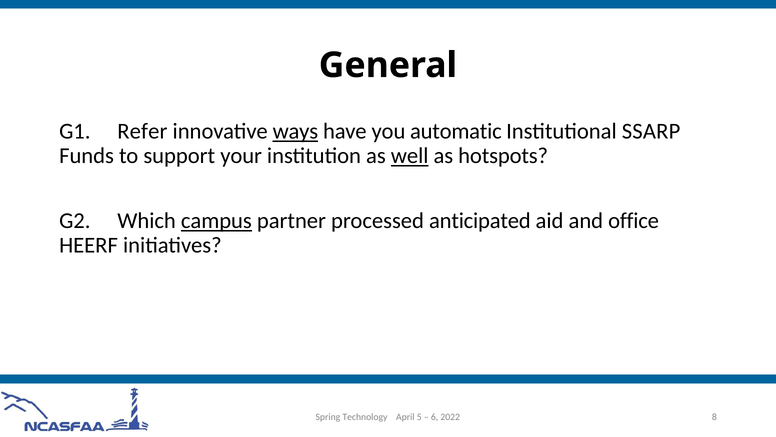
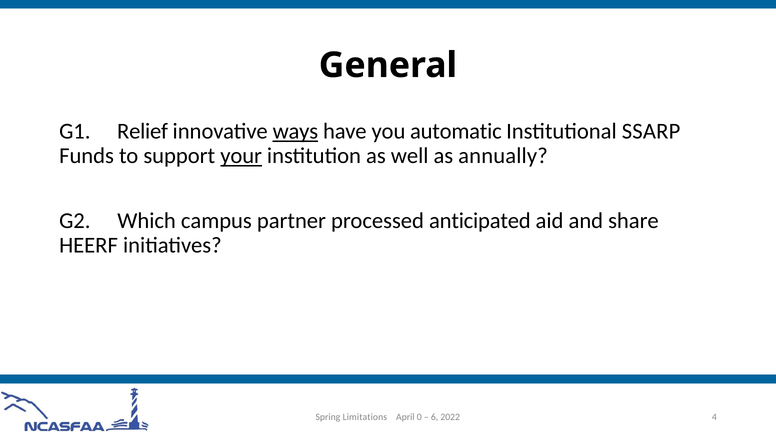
Refer: Refer -> Relief (143, 131)
your underline: none -> present (241, 156)
well underline: present -> none (410, 156)
hotspots: hotspots -> annually (503, 156)
campus underline: present -> none (216, 221)
office: office -> share (633, 221)
Technology: Technology -> Limitations (365, 417)
5: 5 -> 0 (419, 417)
8: 8 -> 4 (714, 417)
